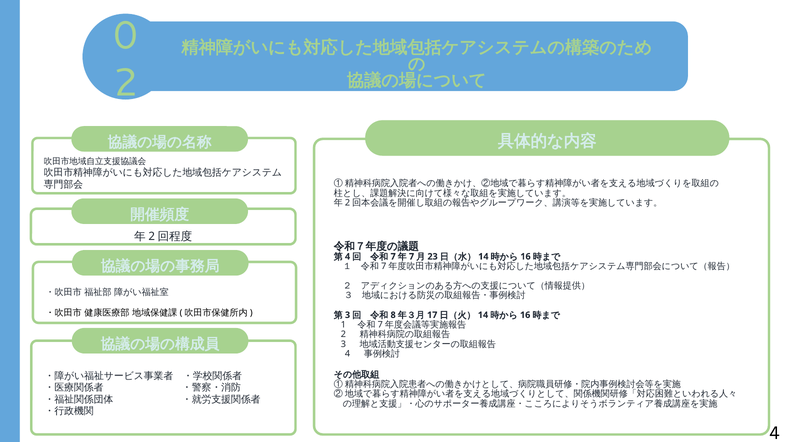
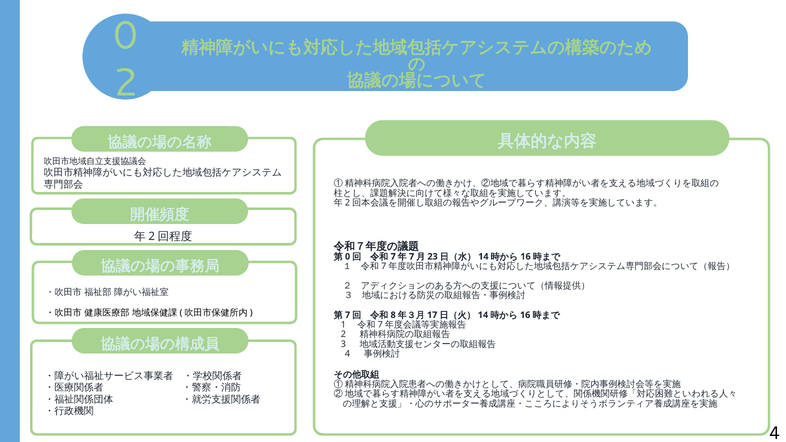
4: 4 -> 0 (348, 257)
3: 3 -> 7 (348, 315)
